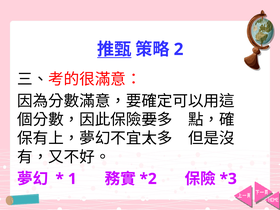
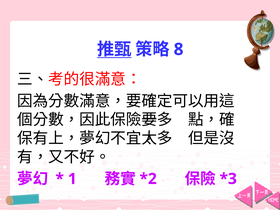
2: 2 -> 8 (179, 49)
